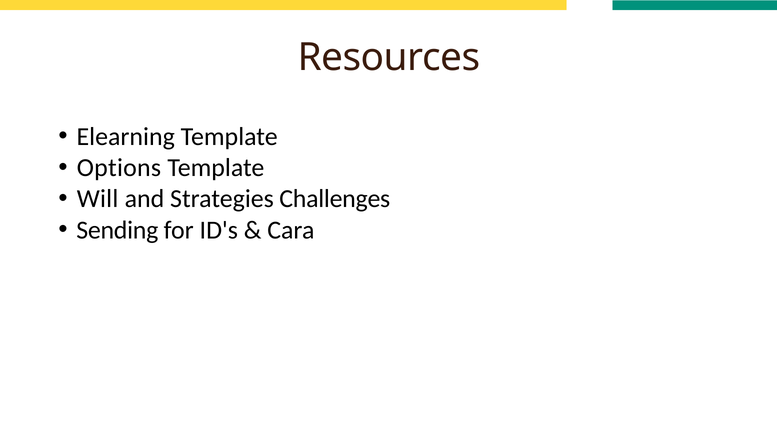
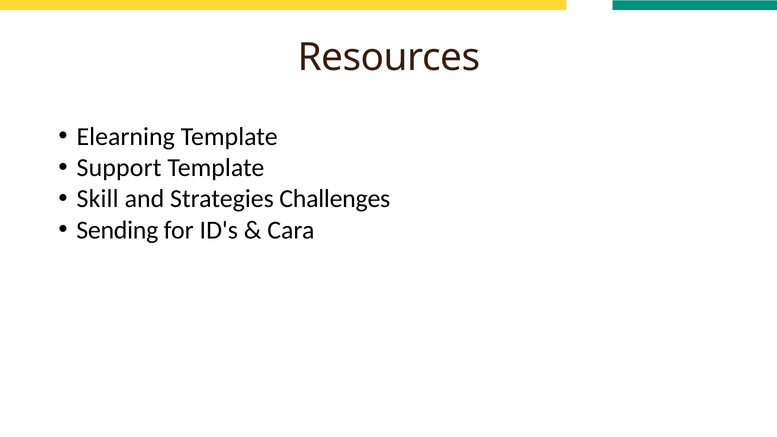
Options: Options -> Support (119, 168)
Will: Will -> Skill (98, 199)
